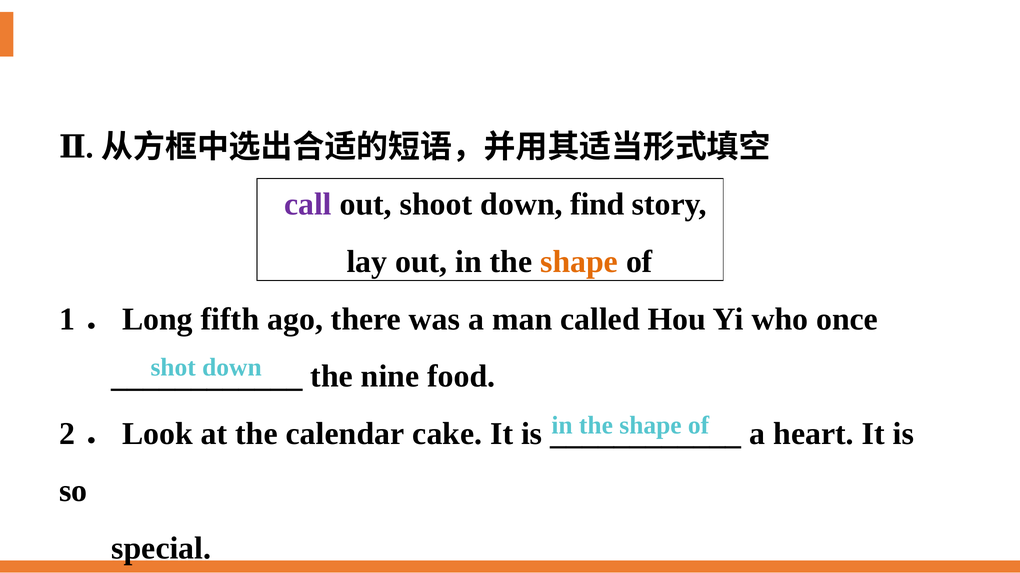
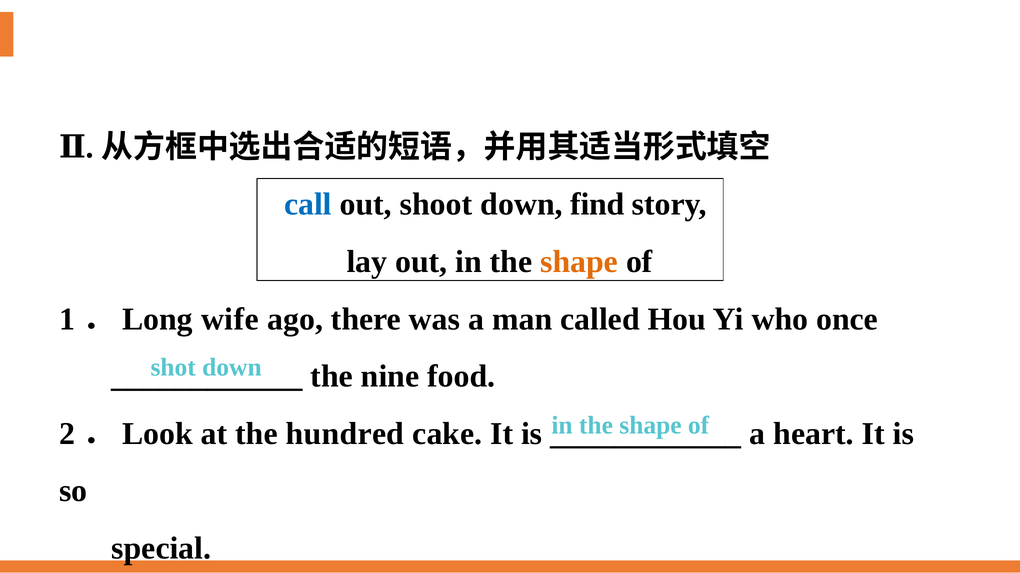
call colour: purple -> blue (308, 205)
fifth: fifth -> wife (230, 319)
calendar: calendar -> hundred (345, 434)
